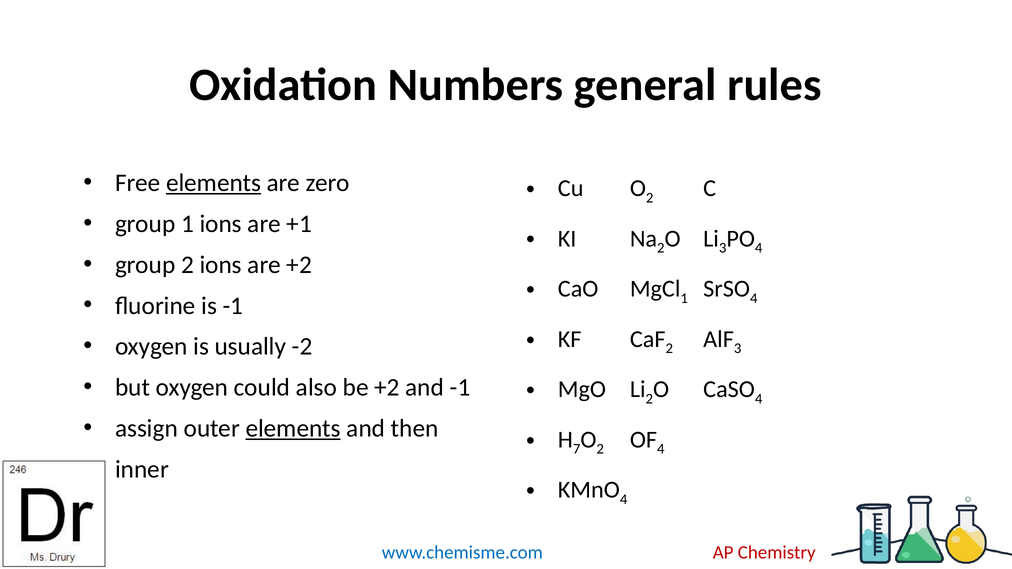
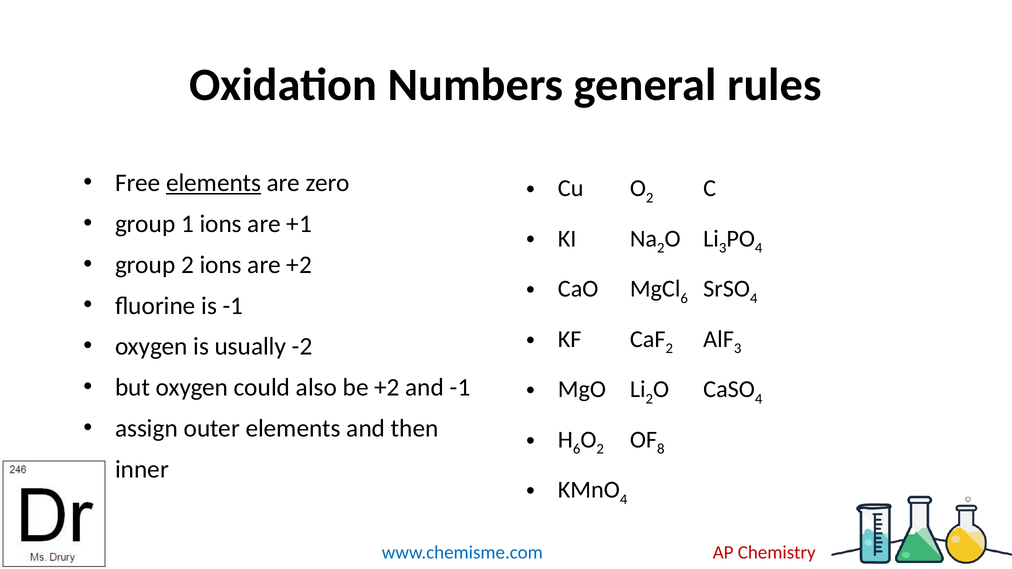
1: 1 -> 6 (684, 298)
elements underline: present -> none (293, 429)
7: 7 -> 6 (577, 449)
4: 4 -> 8 (661, 449)
